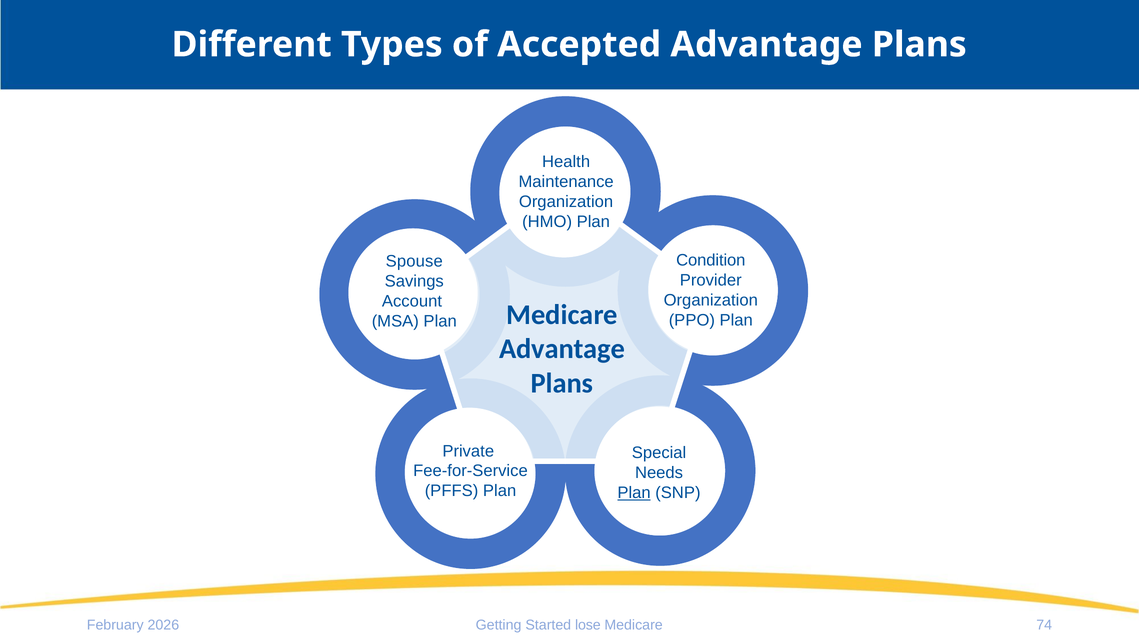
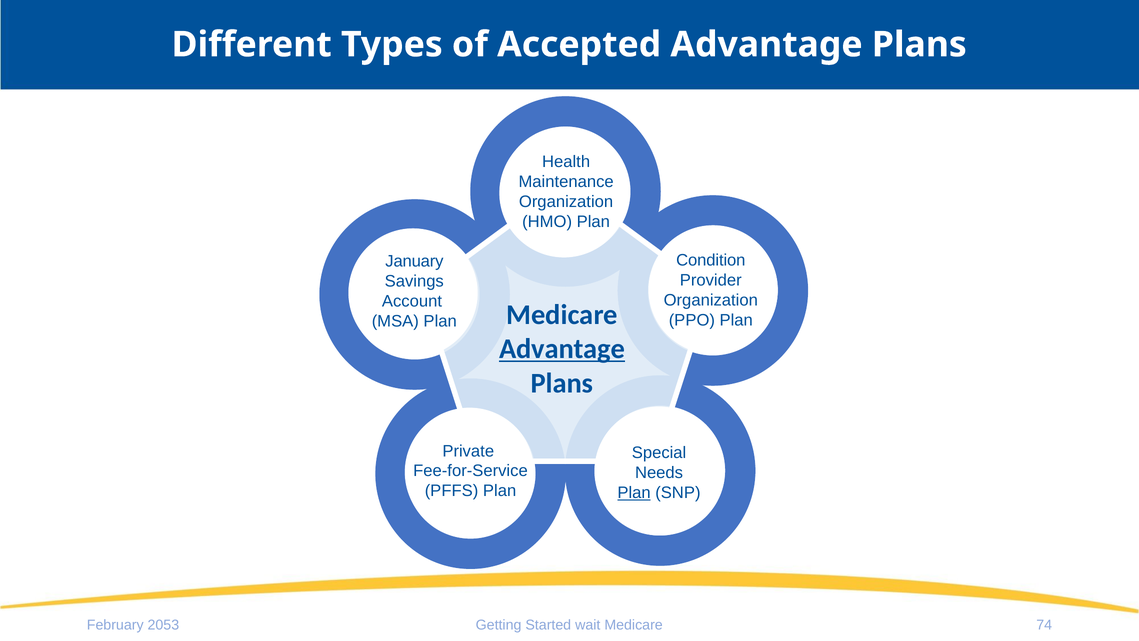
Spouse: Spouse -> January (414, 261)
Advantage underline: none -> present (562, 349)
2026: 2026 -> 2053 (163, 625)
lose: lose -> wait (588, 625)
